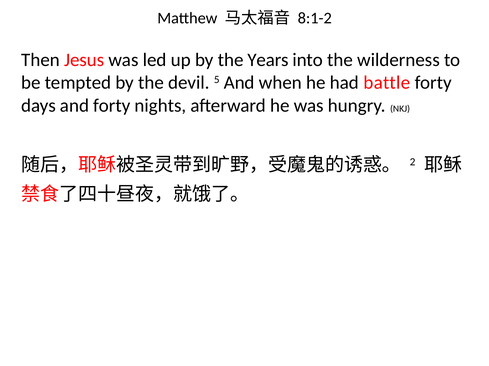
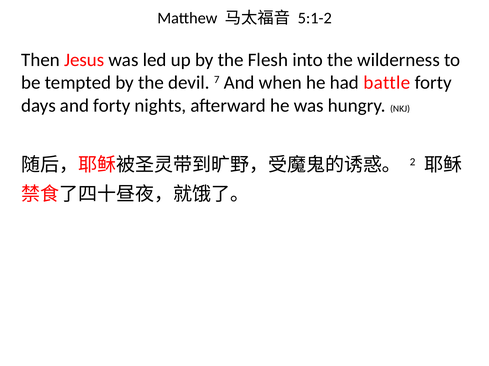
8:1-2: 8:1-2 -> 5:1-2 (315, 18)
Years: Years -> Flesh (268, 60)
5: 5 -> 7 (217, 80)
